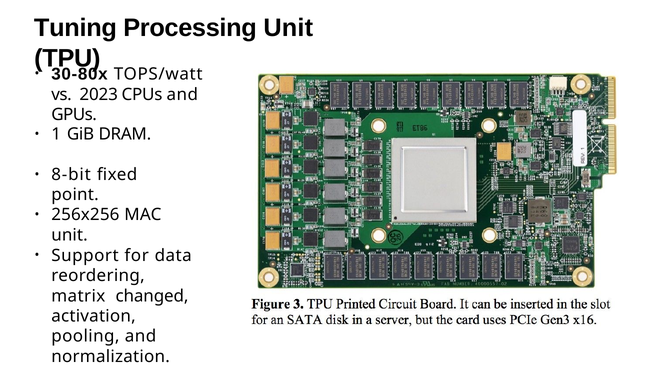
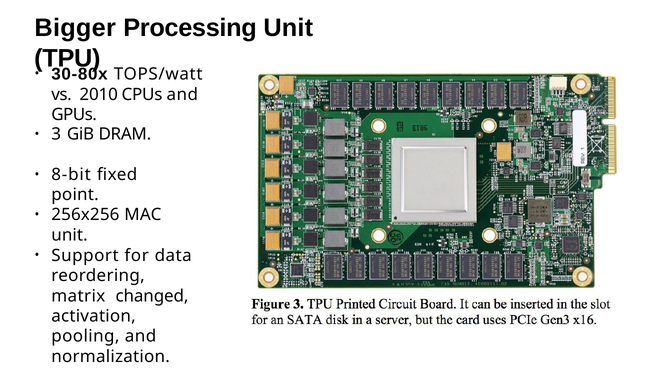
Tuning: Tuning -> Bigger (75, 28)
2023: 2023 -> 2010 (99, 95)
1: 1 -> 3 (56, 134)
